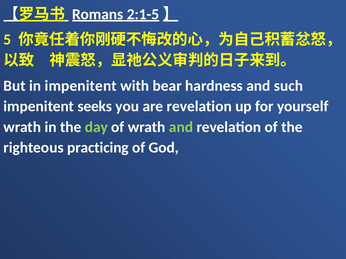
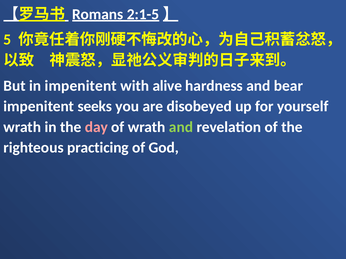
bear: bear -> alive (167, 86)
such: such -> bear (288, 86)
are revelation: revelation -> disobeyed (199, 107)
day colour: light green -> pink (96, 127)
